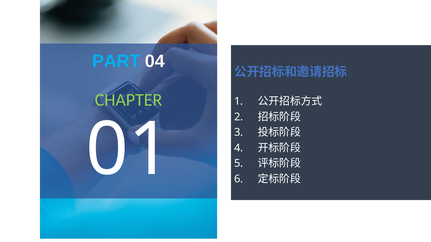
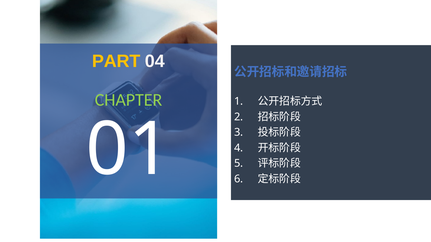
PART colour: light blue -> yellow (116, 61)
